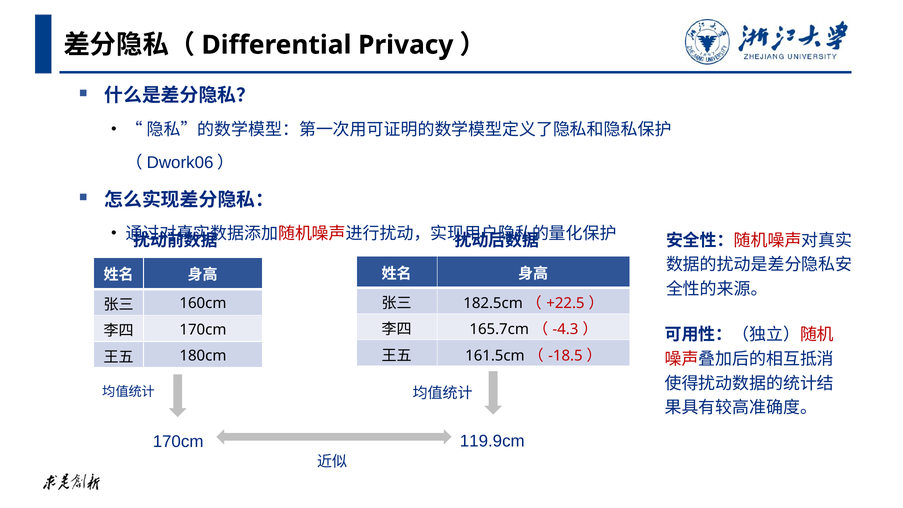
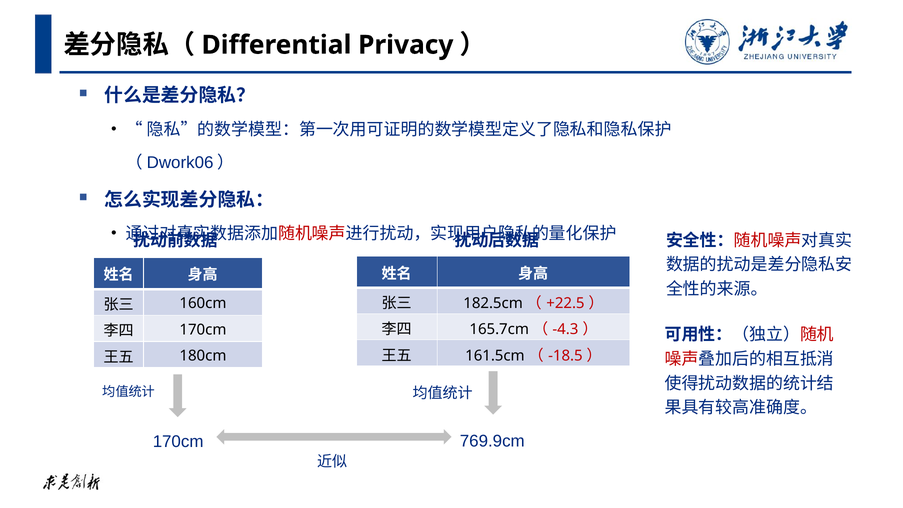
119.9cm: 119.9cm -> 769.9cm (492, 441)
